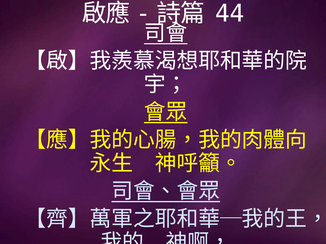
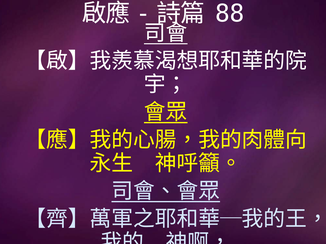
44: 44 -> 88 (230, 14)
